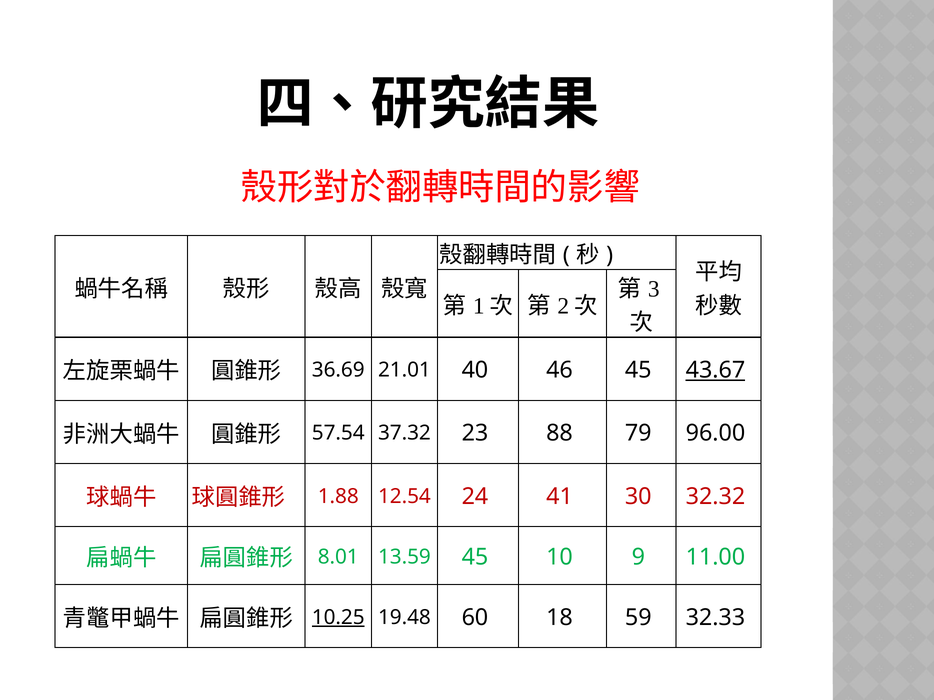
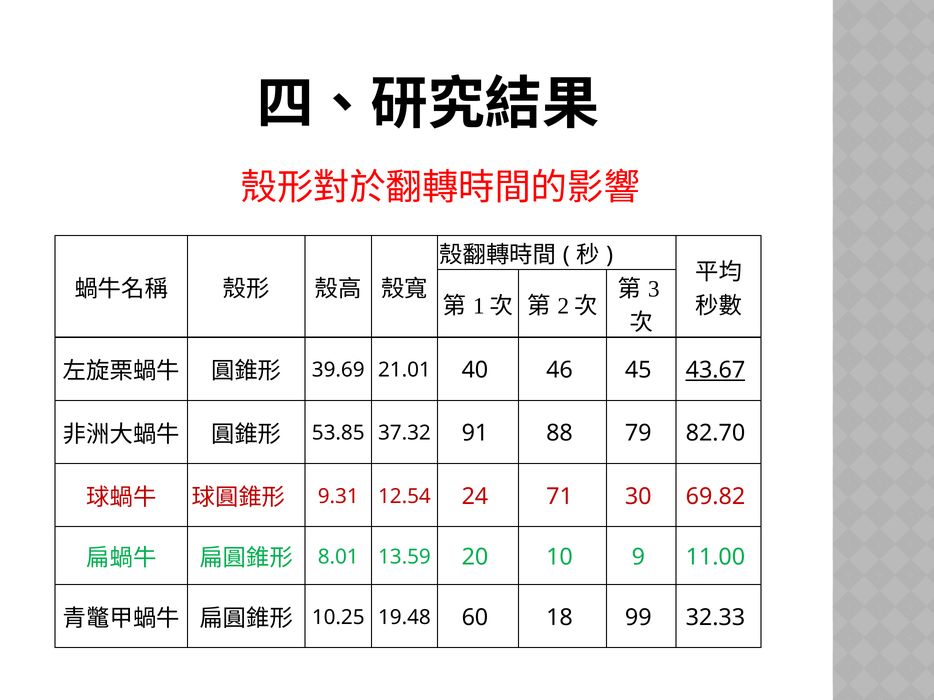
36.69: 36.69 -> 39.69 (338, 370)
57.54: 57.54 -> 53.85 (338, 433)
23: 23 -> 91 (475, 434)
96.00: 96.00 -> 82.70 (715, 434)
1.88: 1.88 -> 9.31 (338, 497)
41: 41 -> 71 (560, 497)
32.32: 32.32 -> 69.82 (715, 497)
13.59 45: 45 -> 20 (475, 557)
10.25 underline: present -> none (338, 618)
59: 59 -> 99 (638, 618)
